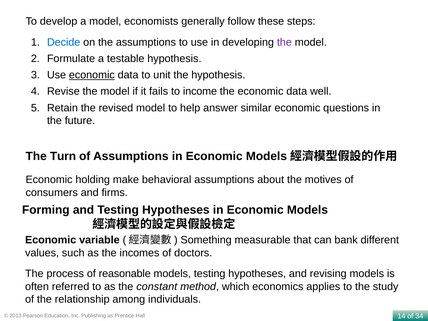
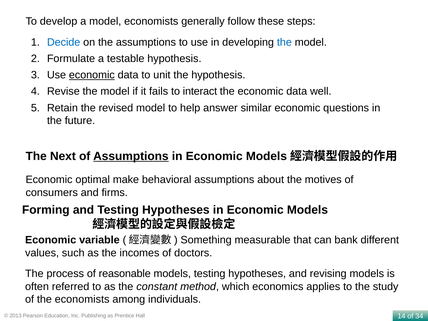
the colour: purple -> blue (284, 42)
income: income -> interact (200, 91)
Turn: Turn -> Next (63, 156)
Assumptions underline: none -> present (131, 156)
holding: holding -> optimal (93, 180)
the relationship: relationship -> economists (82, 299)
